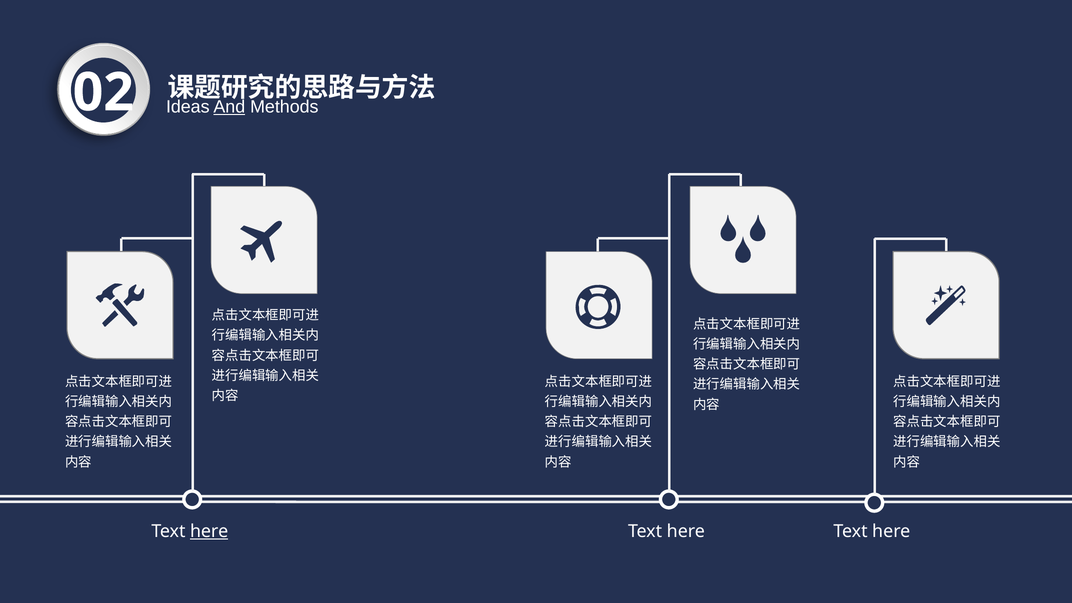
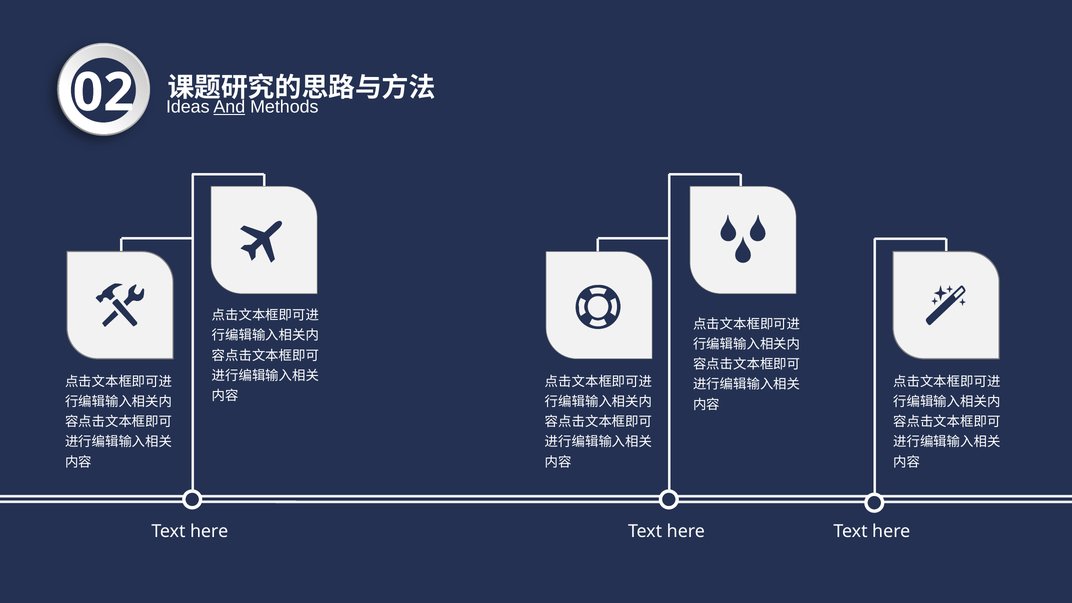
here underline: present -> none (209, 531)
